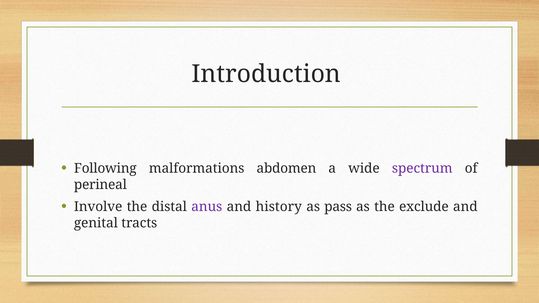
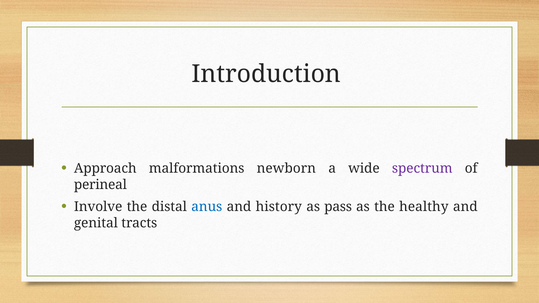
Following: Following -> Approach (105, 169)
abdomen: abdomen -> newborn (286, 169)
anus colour: purple -> blue (207, 207)
exclude: exclude -> healthy (424, 207)
